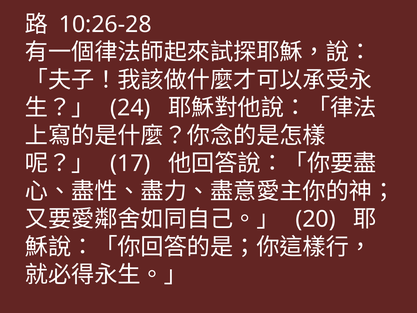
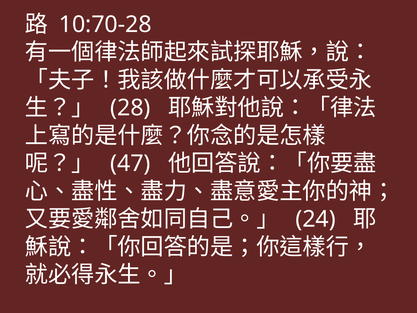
10:26-28: 10:26-28 -> 10:70-28 (105, 25)
24: 24 -> 28 (130, 108)
17: 17 -> 47 (130, 163)
20: 20 -> 24 (316, 219)
